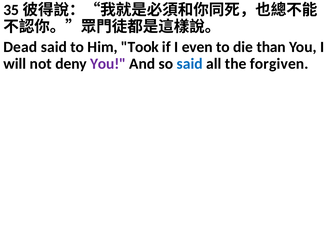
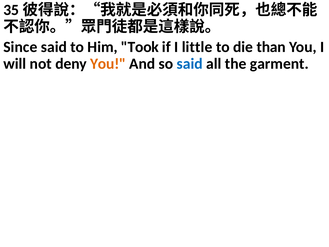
Dead: Dead -> Since (20, 47)
even: even -> little (197, 47)
You colour: purple -> orange (108, 64)
forgiven: forgiven -> garment (279, 64)
